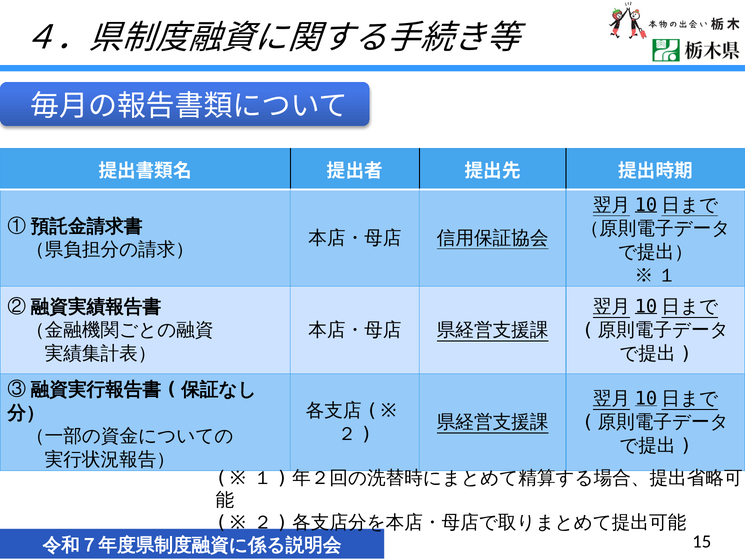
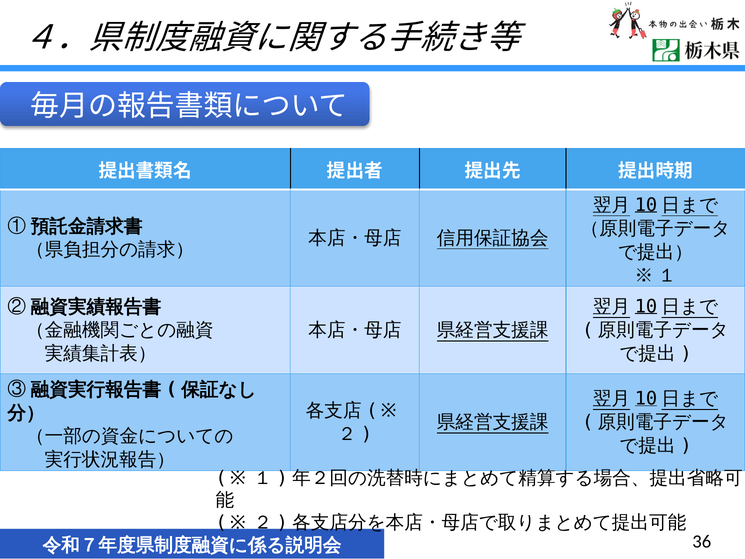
15: 15 -> 36 (702, 541)
